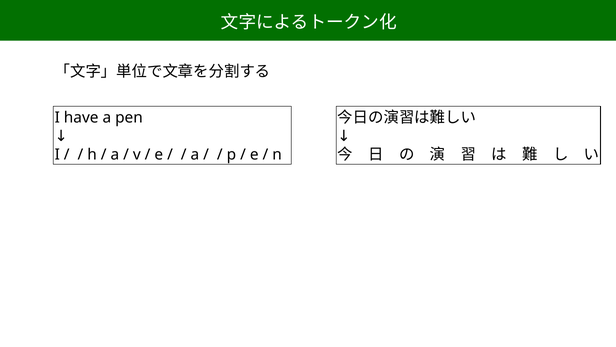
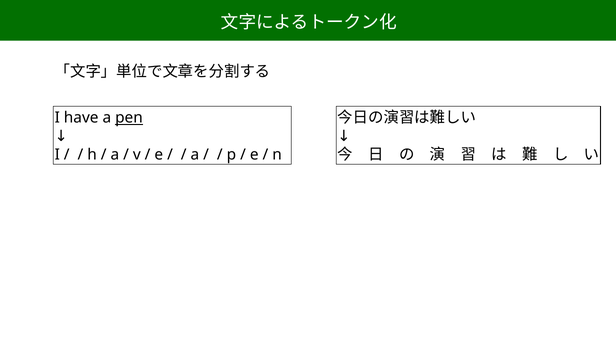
pen underline: none -> present (129, 118)
